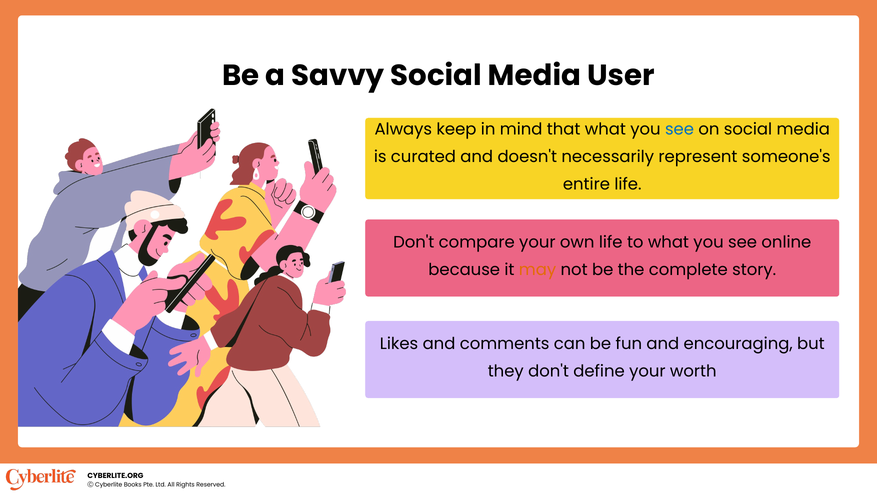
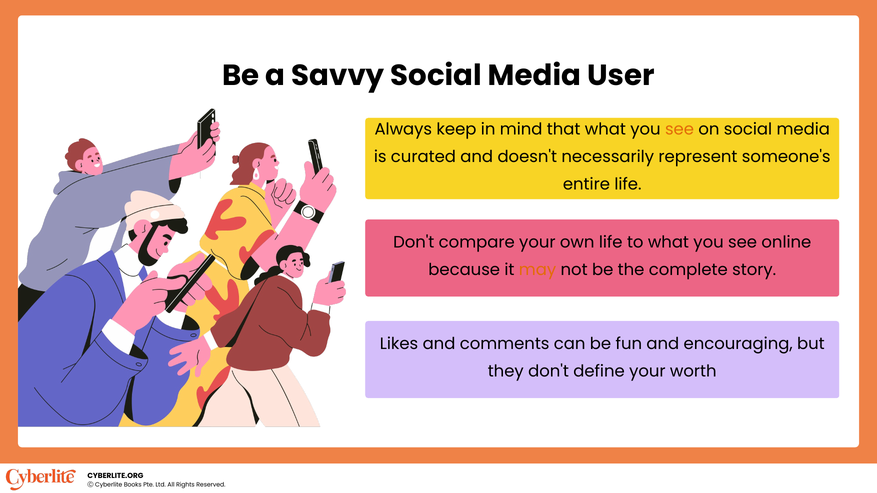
see colour: blue -> orange (680, 129)
